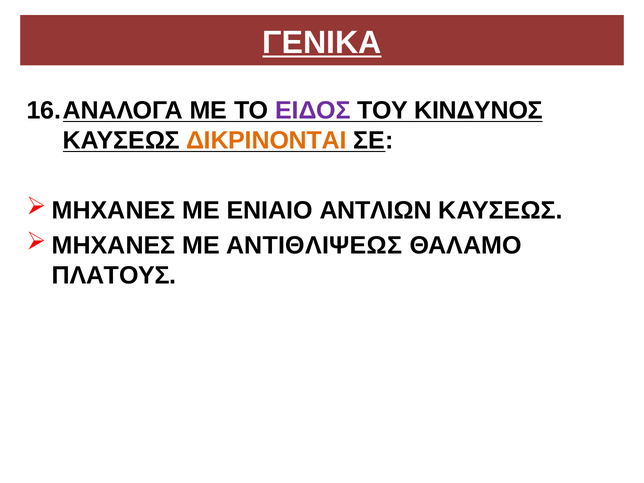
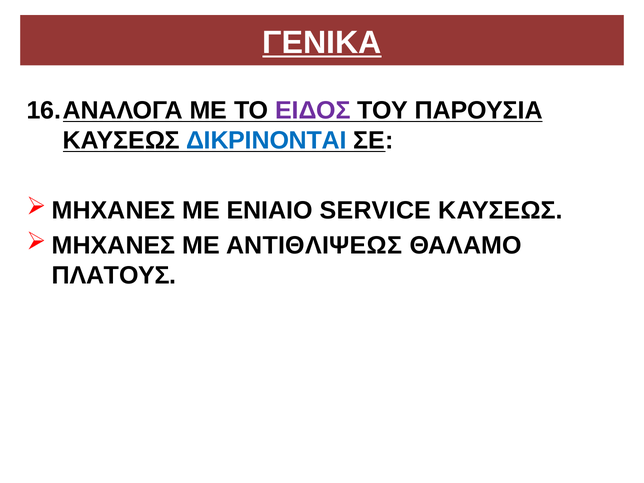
ΚΙΝΔΥΝΟΣ: ΚΙΝΔΥΝΟΣ -> ΠΑΡΟΥΣΙΑ (479, 111)
ΔΙΚΡΙΝΟΝΤΑΙ colour: orange -> blue (266, 141)
ΑΝΤΛΙΩΝ: ΑΝΤΛΙΩΝ -> SERVICE (375, 211)
